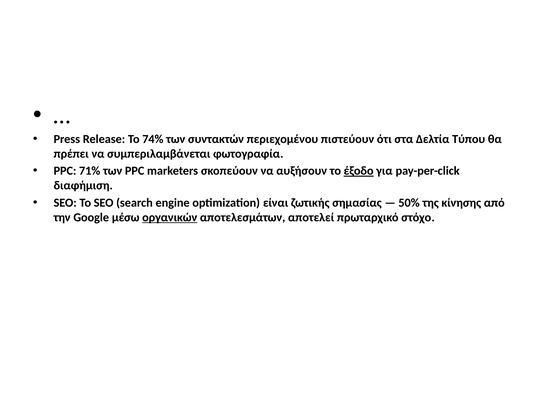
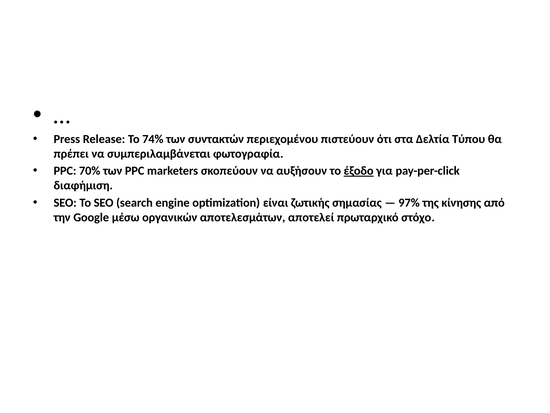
71%: 71% -> 70% (90, 171)
50%: 50% -> 97% (409, 203)
οργανικών underline: present -> none (170, 217)
